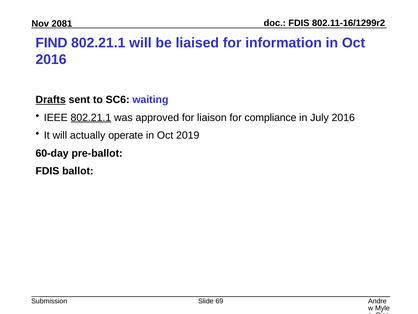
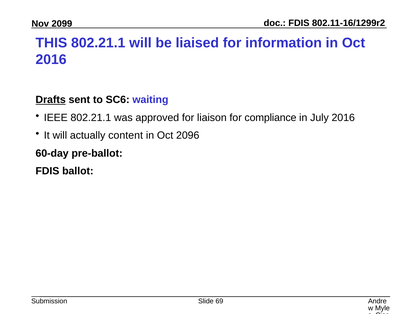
2081: 2081 -> 2099 (62, 24)
FIND: FIND -> THIS (51, 43)
802.21.1 underline: present -> none (91, 117)
operate: operate -> content (126, 135)
2019: 2019 -> 2096 (188, 135)
